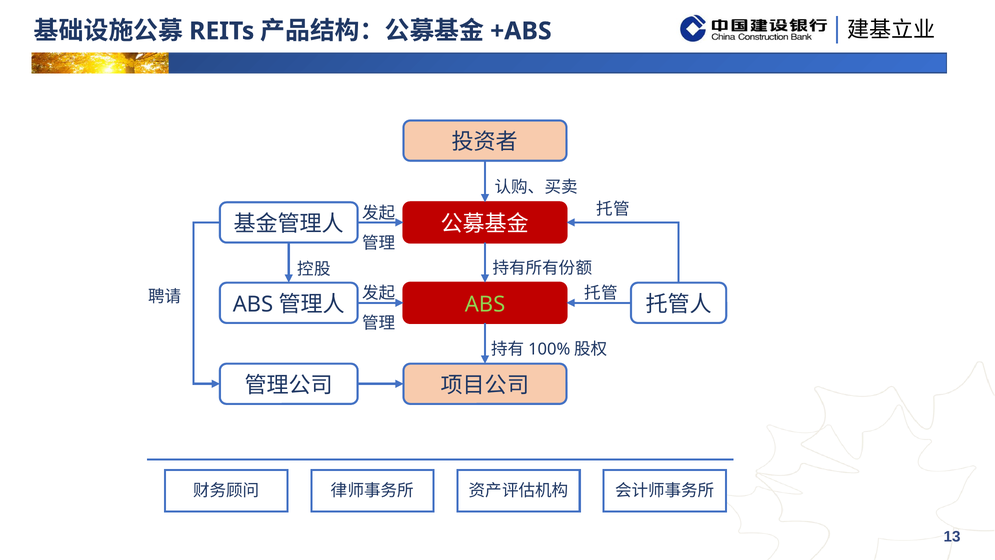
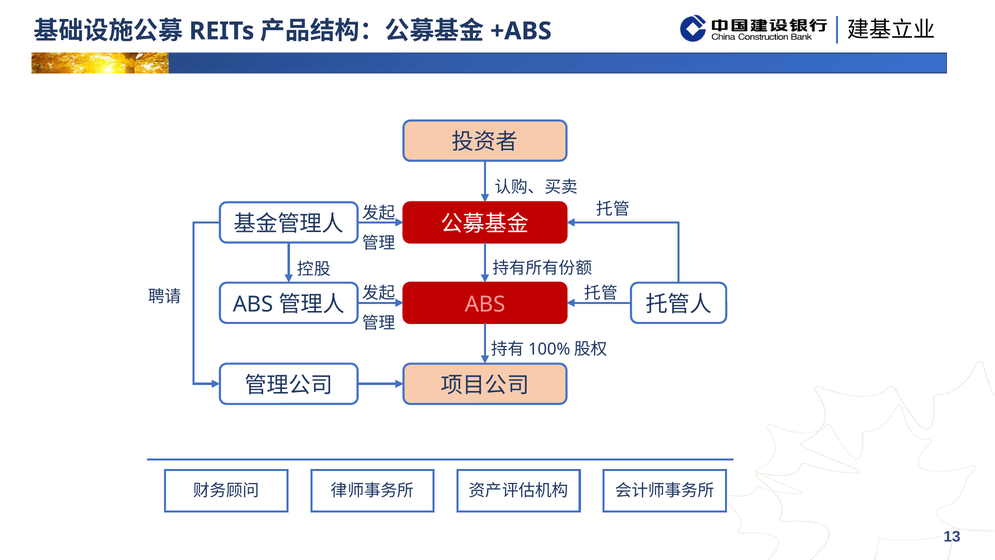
ABS colour: light green -> pink (485, 304)
